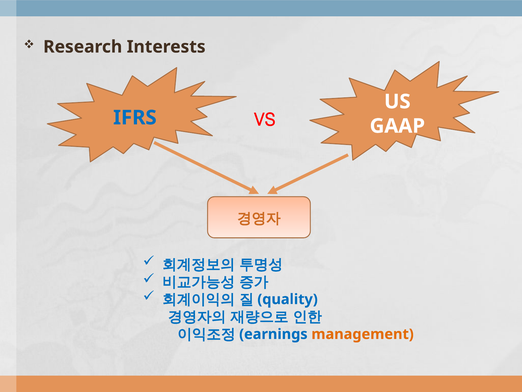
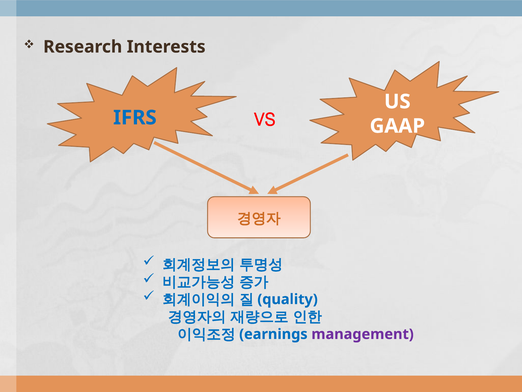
management colour: orange -> purple (363, 334)
